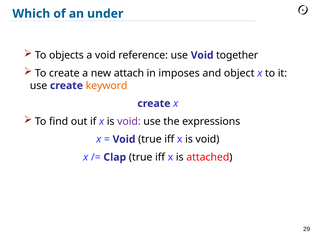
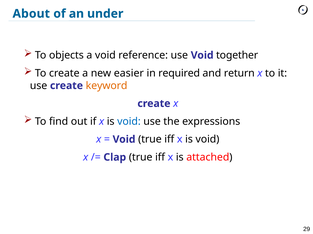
Which: Which -> About (31, 14)
attach: attach -> easier (129, 73)
imposes: imposes -> required (179, 73)
object: object -> return (239, 73)
void colour: purple -> blue (129, 122)
